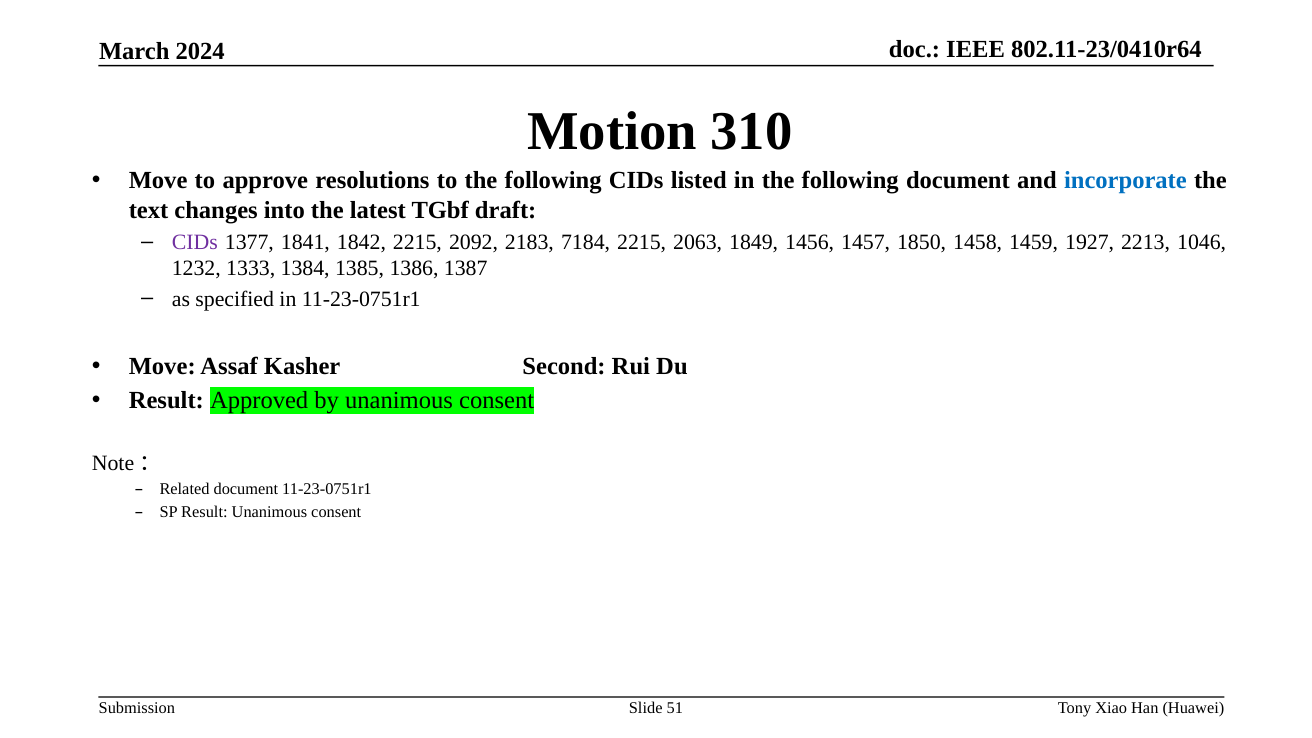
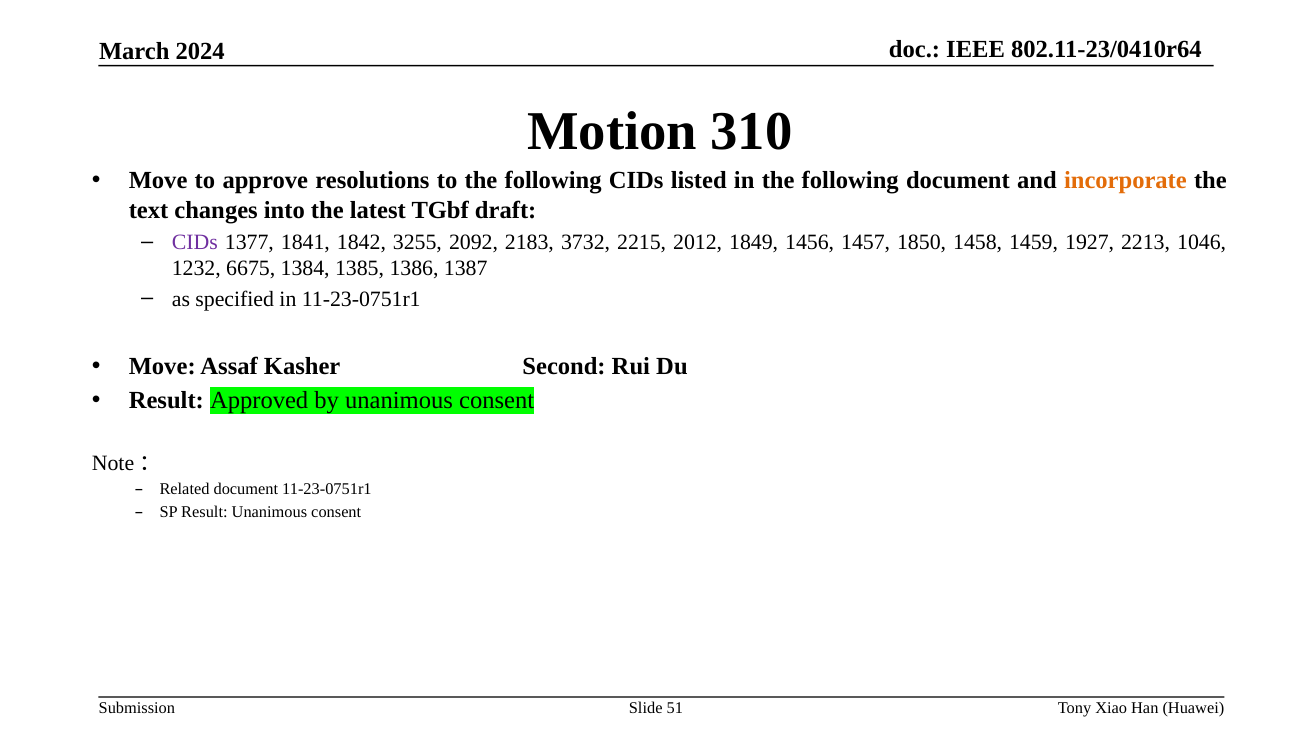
incorporate colour: blue -> orange (1125, 181)
1842 2215: 2215 -> 3255 (417, 242)
7184: 7184 -> 3732 (586, 242)
2063: 2063 -> 2012 (698, 242)
1333: 1333 -> 6675 (251, 268)
